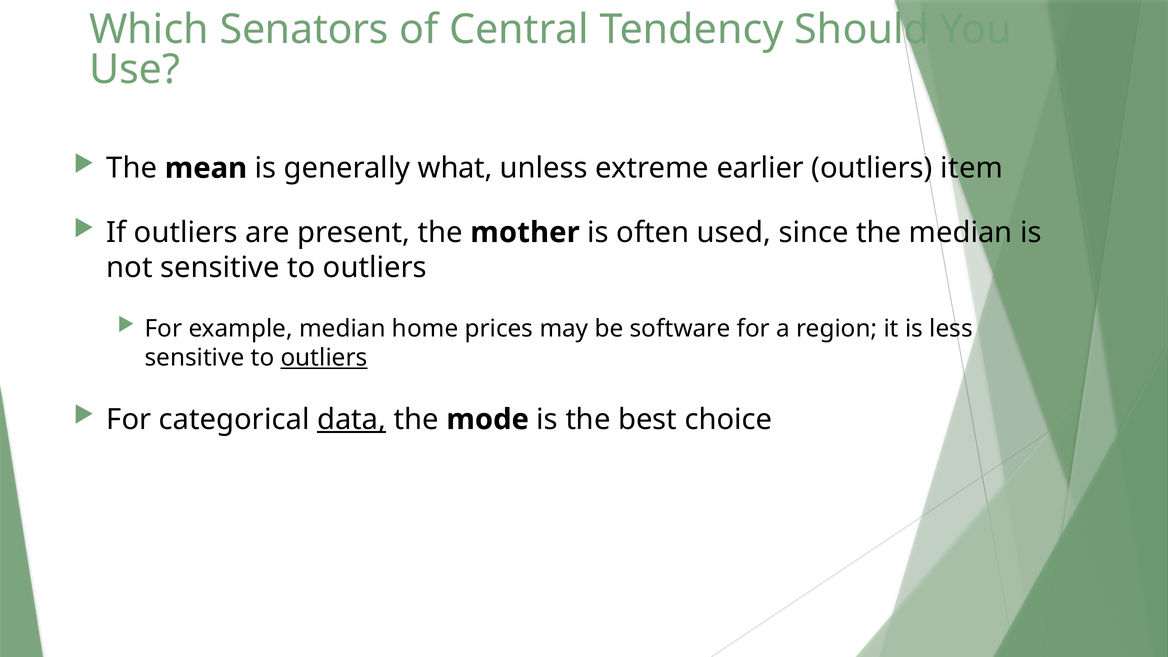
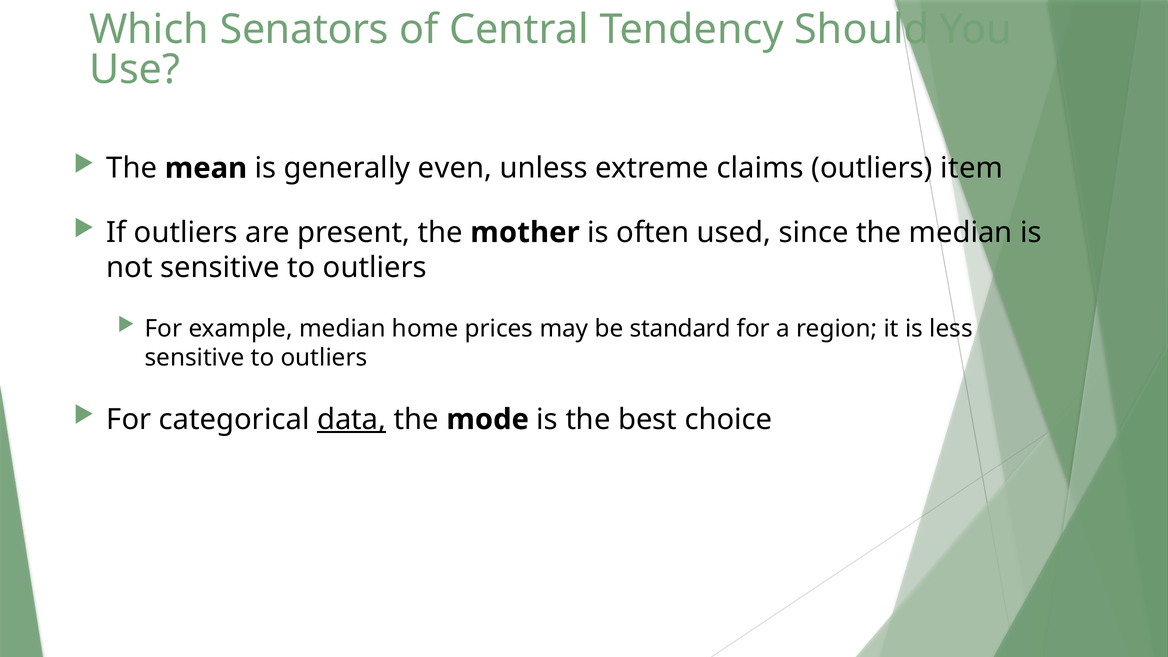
what: what -> even (455, 168)
earlier: earlier -> claims (760, 168)
software: software -> standard (680, 329)
outliers underline: present -> none (324, 358)
